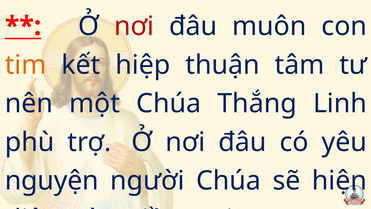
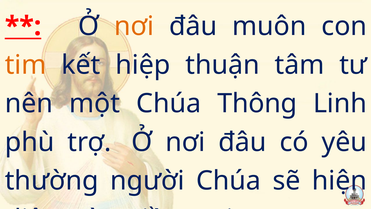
nơi colour: red -> orange (134, 26)
Thắng: Thắng -> Thông (257, 103)
nguyện: nguyện -> thường (52, 181)
